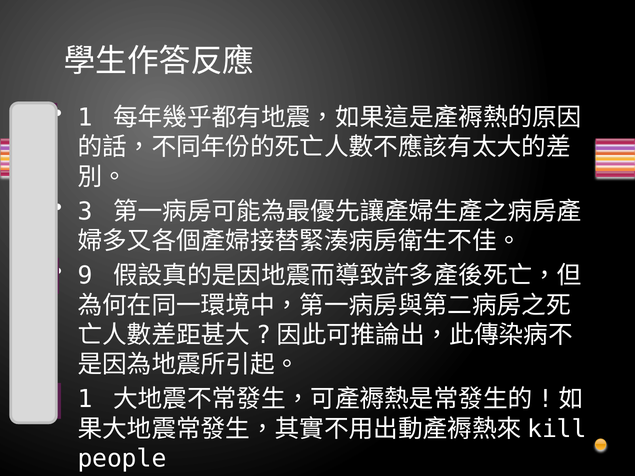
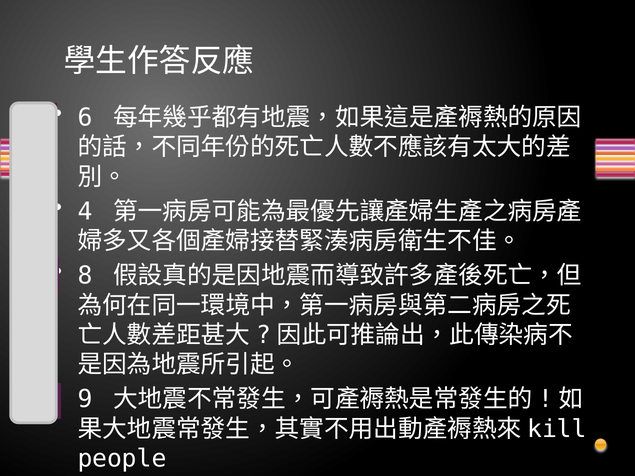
1: 1 -> 6 (85, 118)
3: 3 -> 4 (85, 212)
9: 9 -> 8 (85, 276)
1: 1 -> 9 (85, 399)
